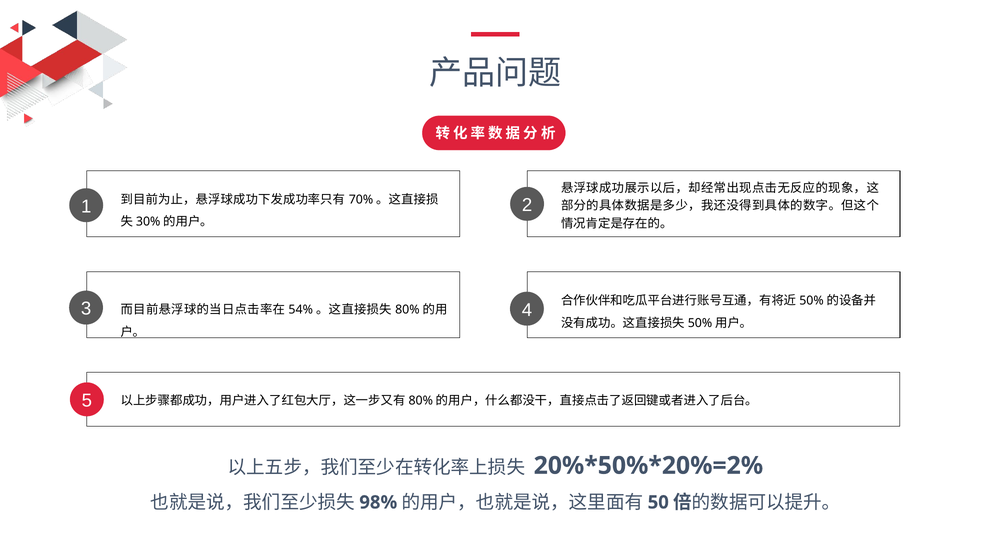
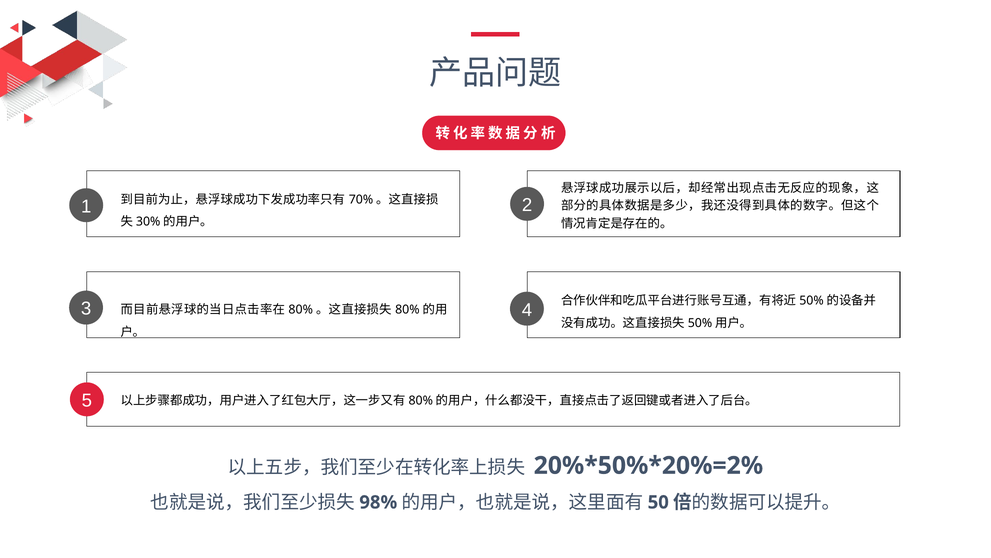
54%: 54% -> 80% (301, 310)
